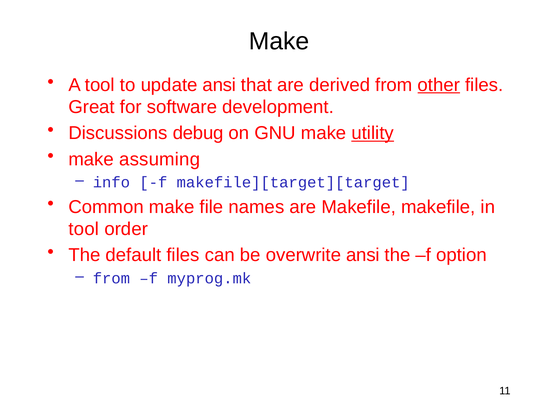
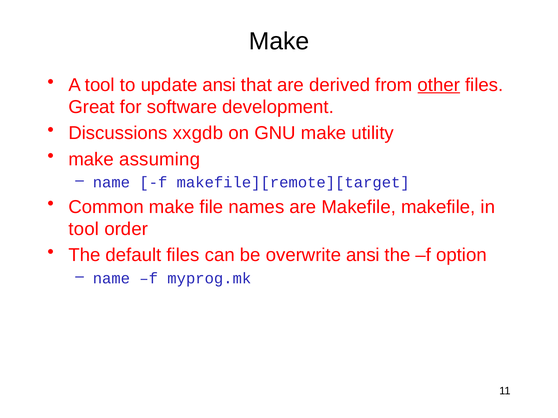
debug: debug -> xxgdb (198, 133)
utility underline: present -> none (373, 133)
info: info -> name (111, 183)
makefile][target][target: makefile][target][target -> makefile][remote][target (293, 183)
from: from -> name (111, 279)
